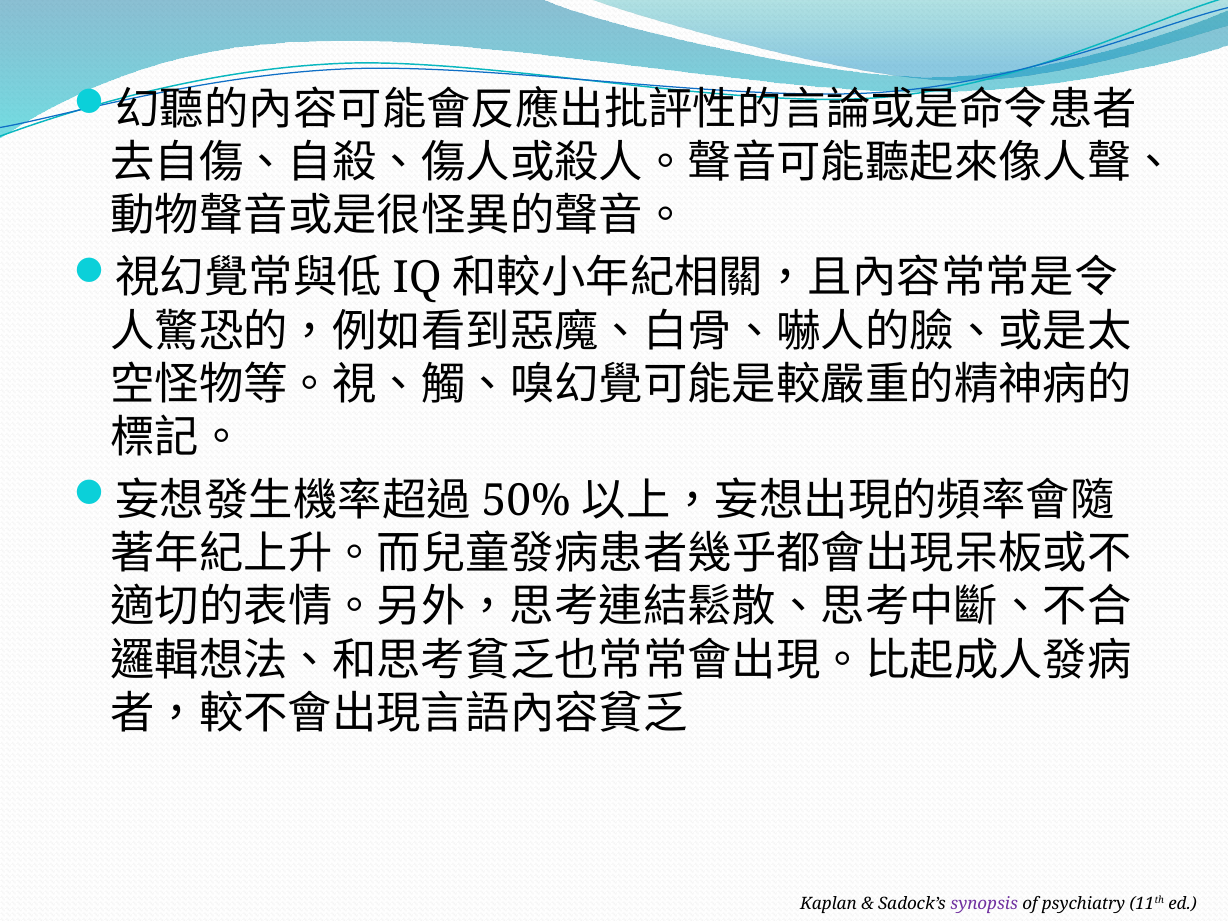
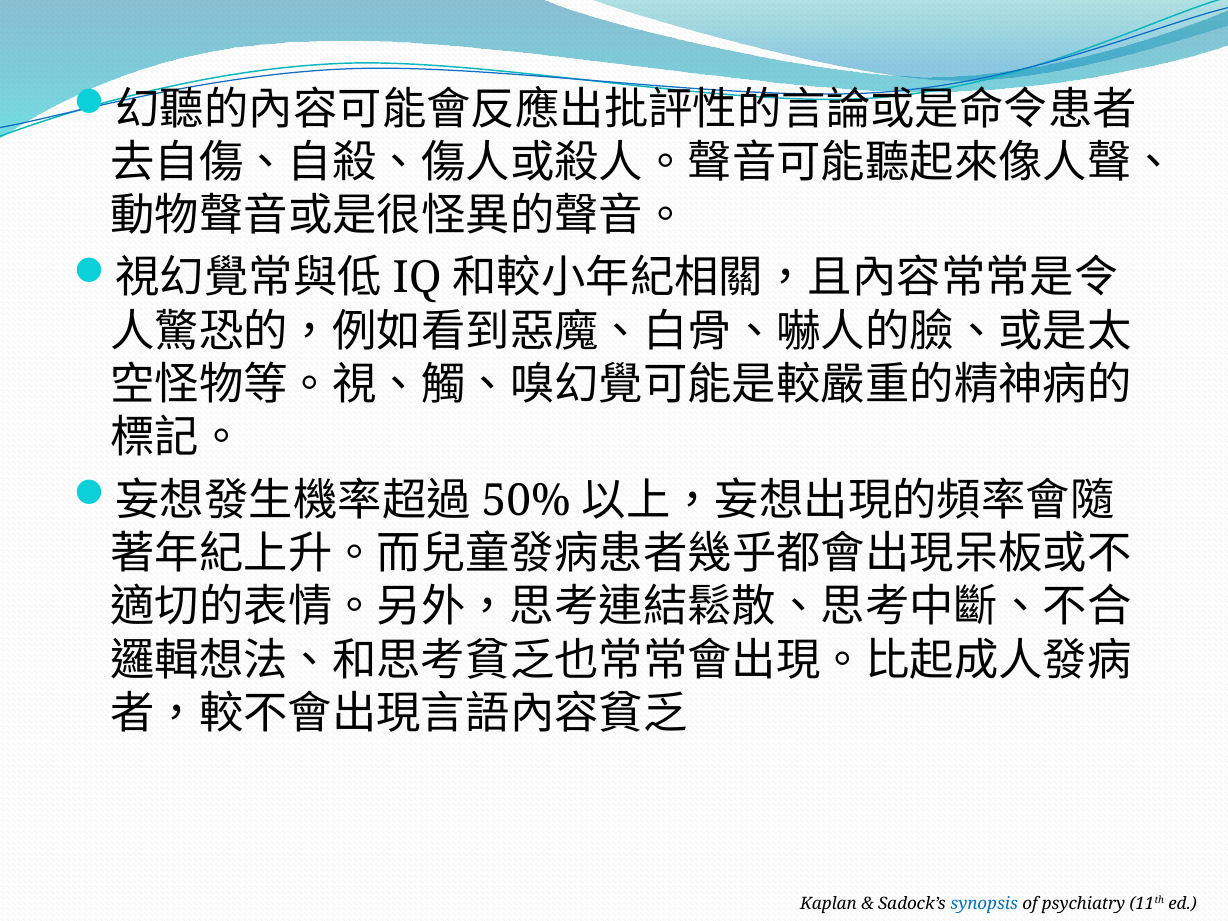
synopsis colour: purple -> blue (984, 903)
